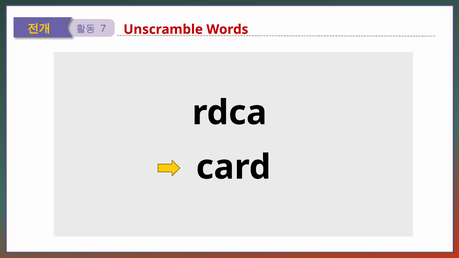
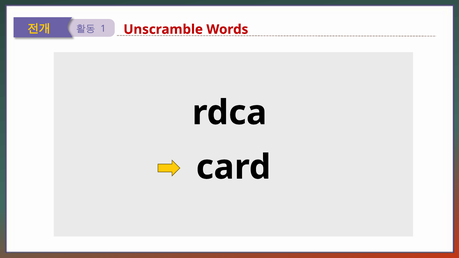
7: 7 -> 1 (103, 29)
